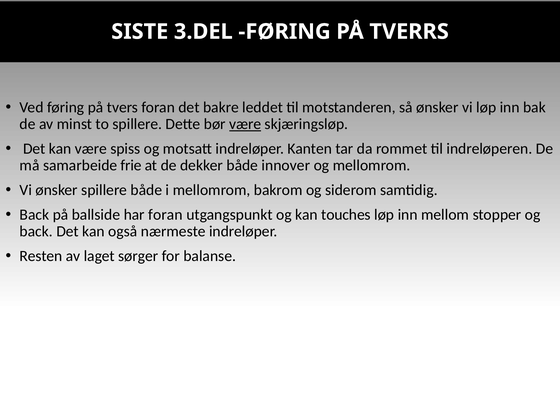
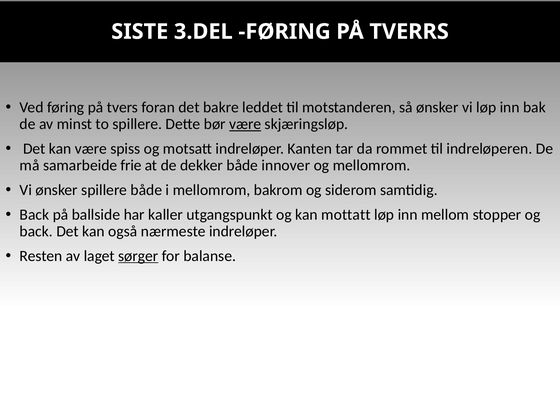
har foran: foran -> kaller (166, 215)
touches: touches -> mottatt (346, 215)
sørger underline: none -> present (138, 256)
